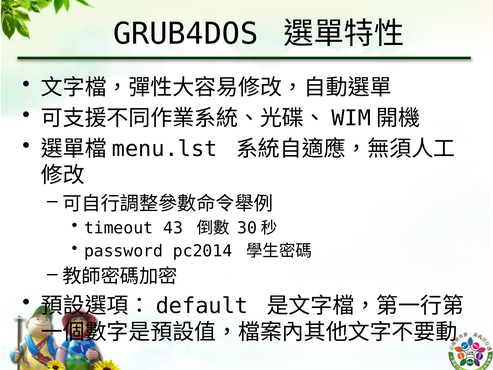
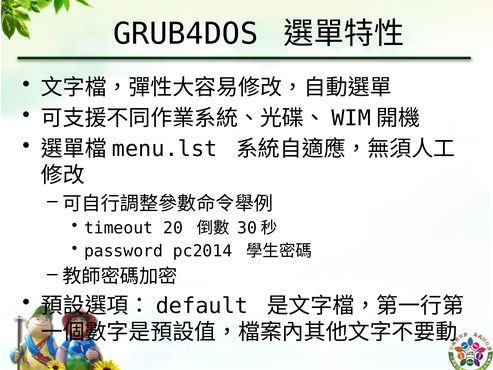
43: 43 -> 20 (173, 228)
